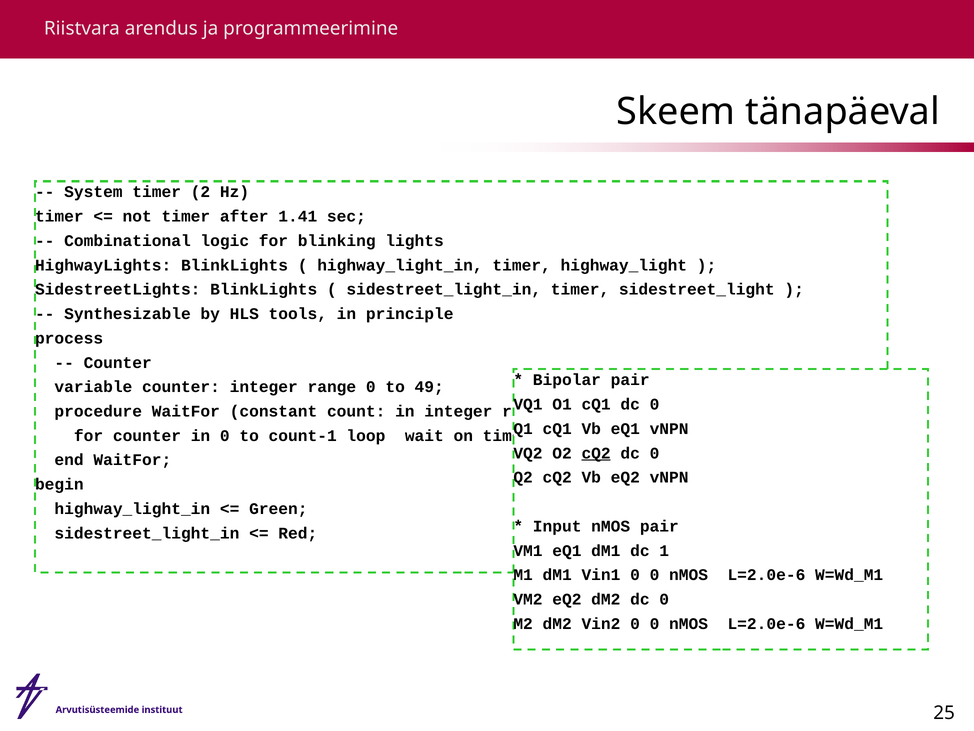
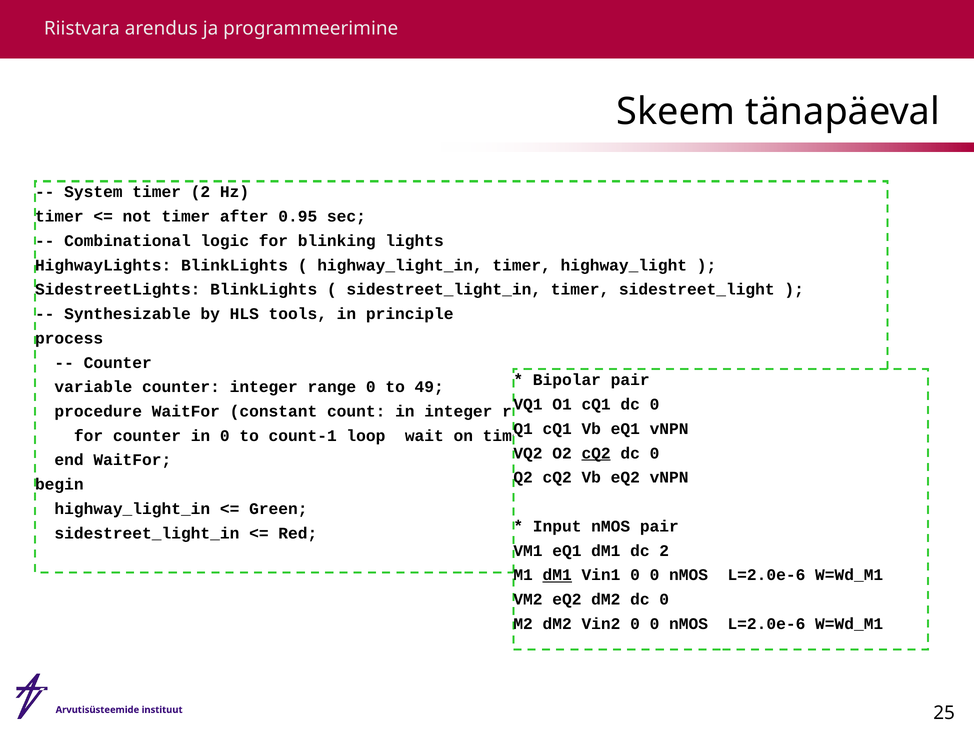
1.41: 1.41 -> 0.95 (298, 216)
dc 1: 1 -> 2 (664, 550)
dM1 underline: none -> present (557, 575)
